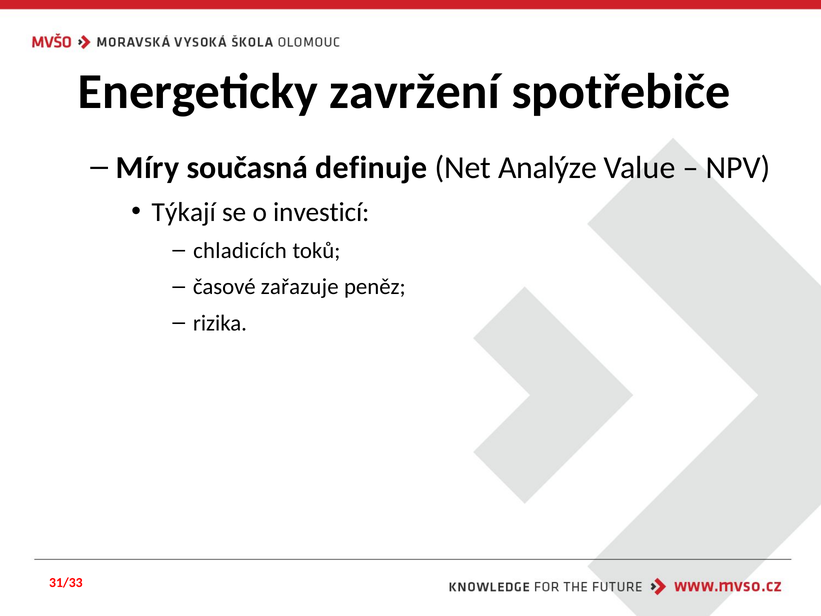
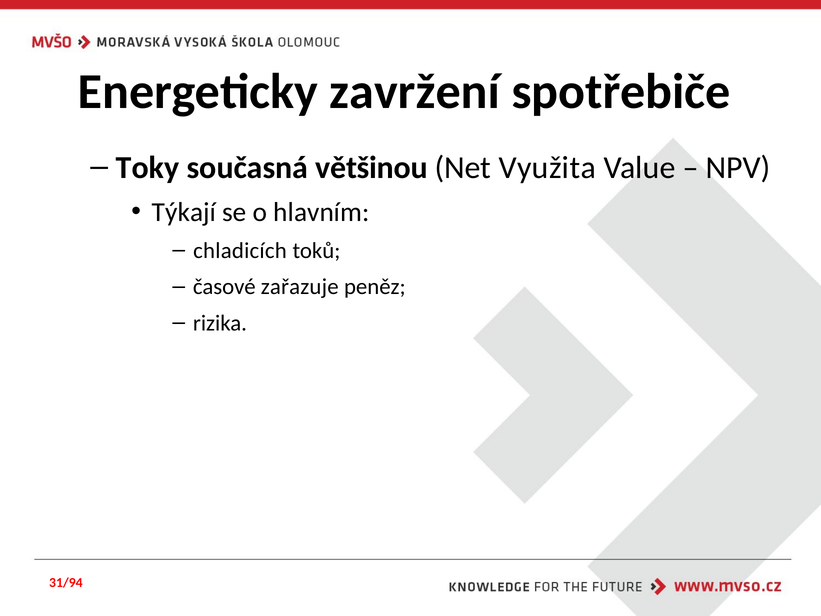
Míry: Míry -> Toky (148, 168)
definuje: definuje -> většinou (372, 168)
Analýze: Analýze -> Využita (547, 168)
investicí: investicí -> hlavním (321, 212)
31/33: 31/33 -> 31/94 (66, 582)
